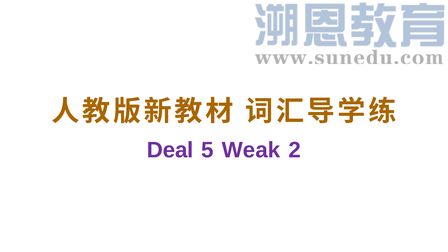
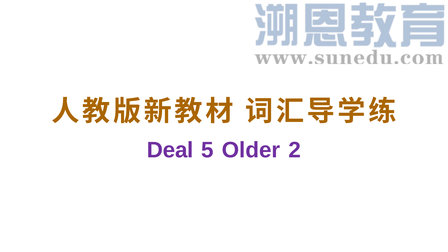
Weak: Weak -> Older (251, 150)
